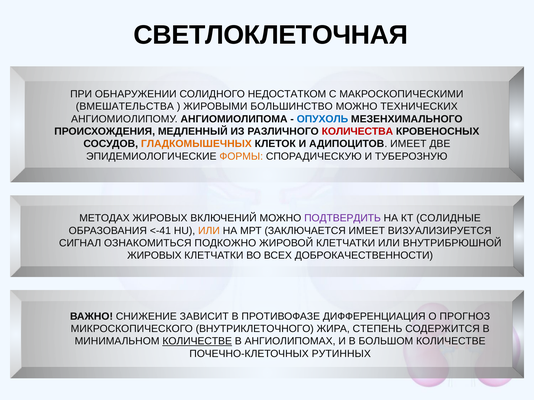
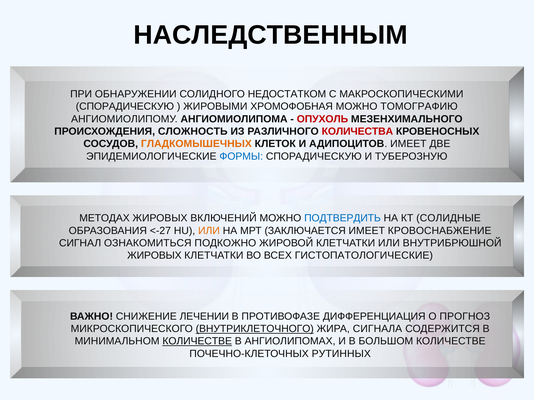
СВЕТЛОКЛЕТОЧНАЯ: СВЕТЛОКЛЕТОЧНАЯ -> НАСЛЕДСТВЕННЫМ (271, 35)
ВМЕШАТЕЛЬСТВА: ВМЕШАТЕЛЬСТВА -> СПОРАДИЧЕСКУЮ (125, 107)
БОЛЬШИНСТВО: БОЛЬШИНСТВО -> ХРОМОФОБНАЯ (292, 107)
ТЕХНИЧЕСКИХ: ТЕХНИЧЕСКИХ -> ТОМОГРАФИЮ (419, 107)
ОПУХОЛЬ colour: blue -> red (322, 119)
МЕДЛЕННЫЙ: МЕДЛЕННЫЙ -> СЛОЖНОСТЬ (193, 132)
ФОРМЫ colour: orange -> blue (241, 156)
ПОДТВЕРДИТЬ colour: purple -> blue (343, 218)
<-41: <-41 -> <-27 (160, 231)
ВИЗУАЛИЗИРУЕТСЯ: ВИЗУАЛИЗИРУЕТСЯ -> КРОВОСНАБЖЕНИЕ (440, 231)
ДОБРОКАЧЕСТВЕННОСТИ: ДОБРОКАЧЕСТВЕННОСТИ -> ГИСТОПАТОЛОГИЧЕСКИЕ (364, 256)
ЗАВИСИТ: ЗАВИСИТ -> ЛЕЧЕНИИ (204, 317)
ВНУТРИКЛЕТОЧНОГО underline: none -> present (255, 329)
СТЕПЕНЬ: СТЕПЕНЬ -> СИГНАЛА (377, 329)
